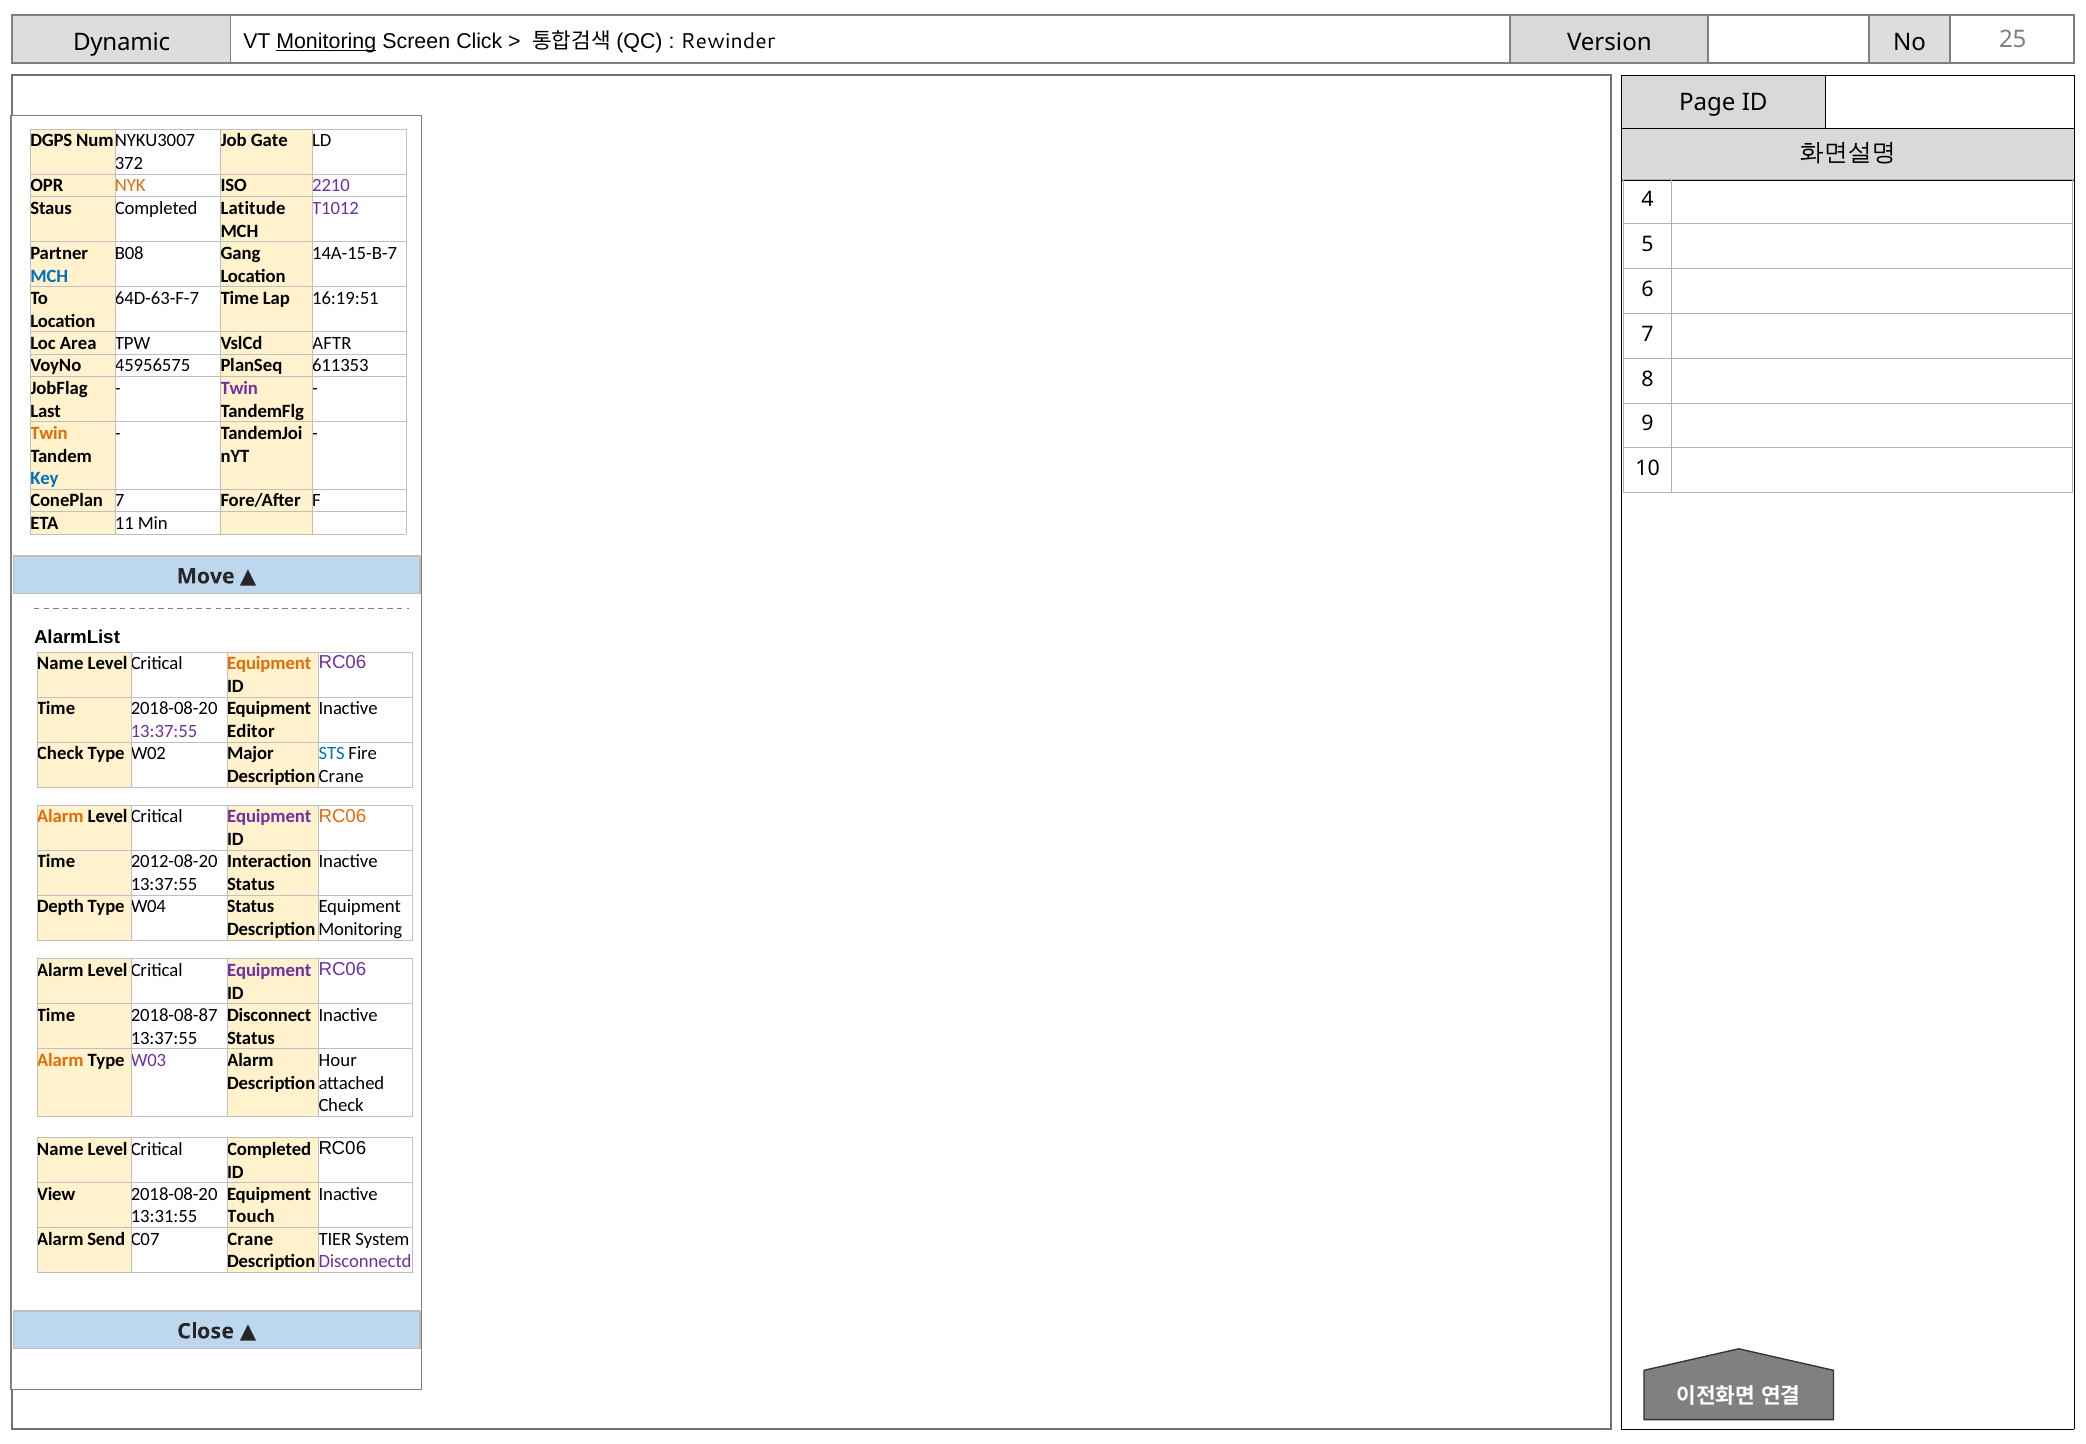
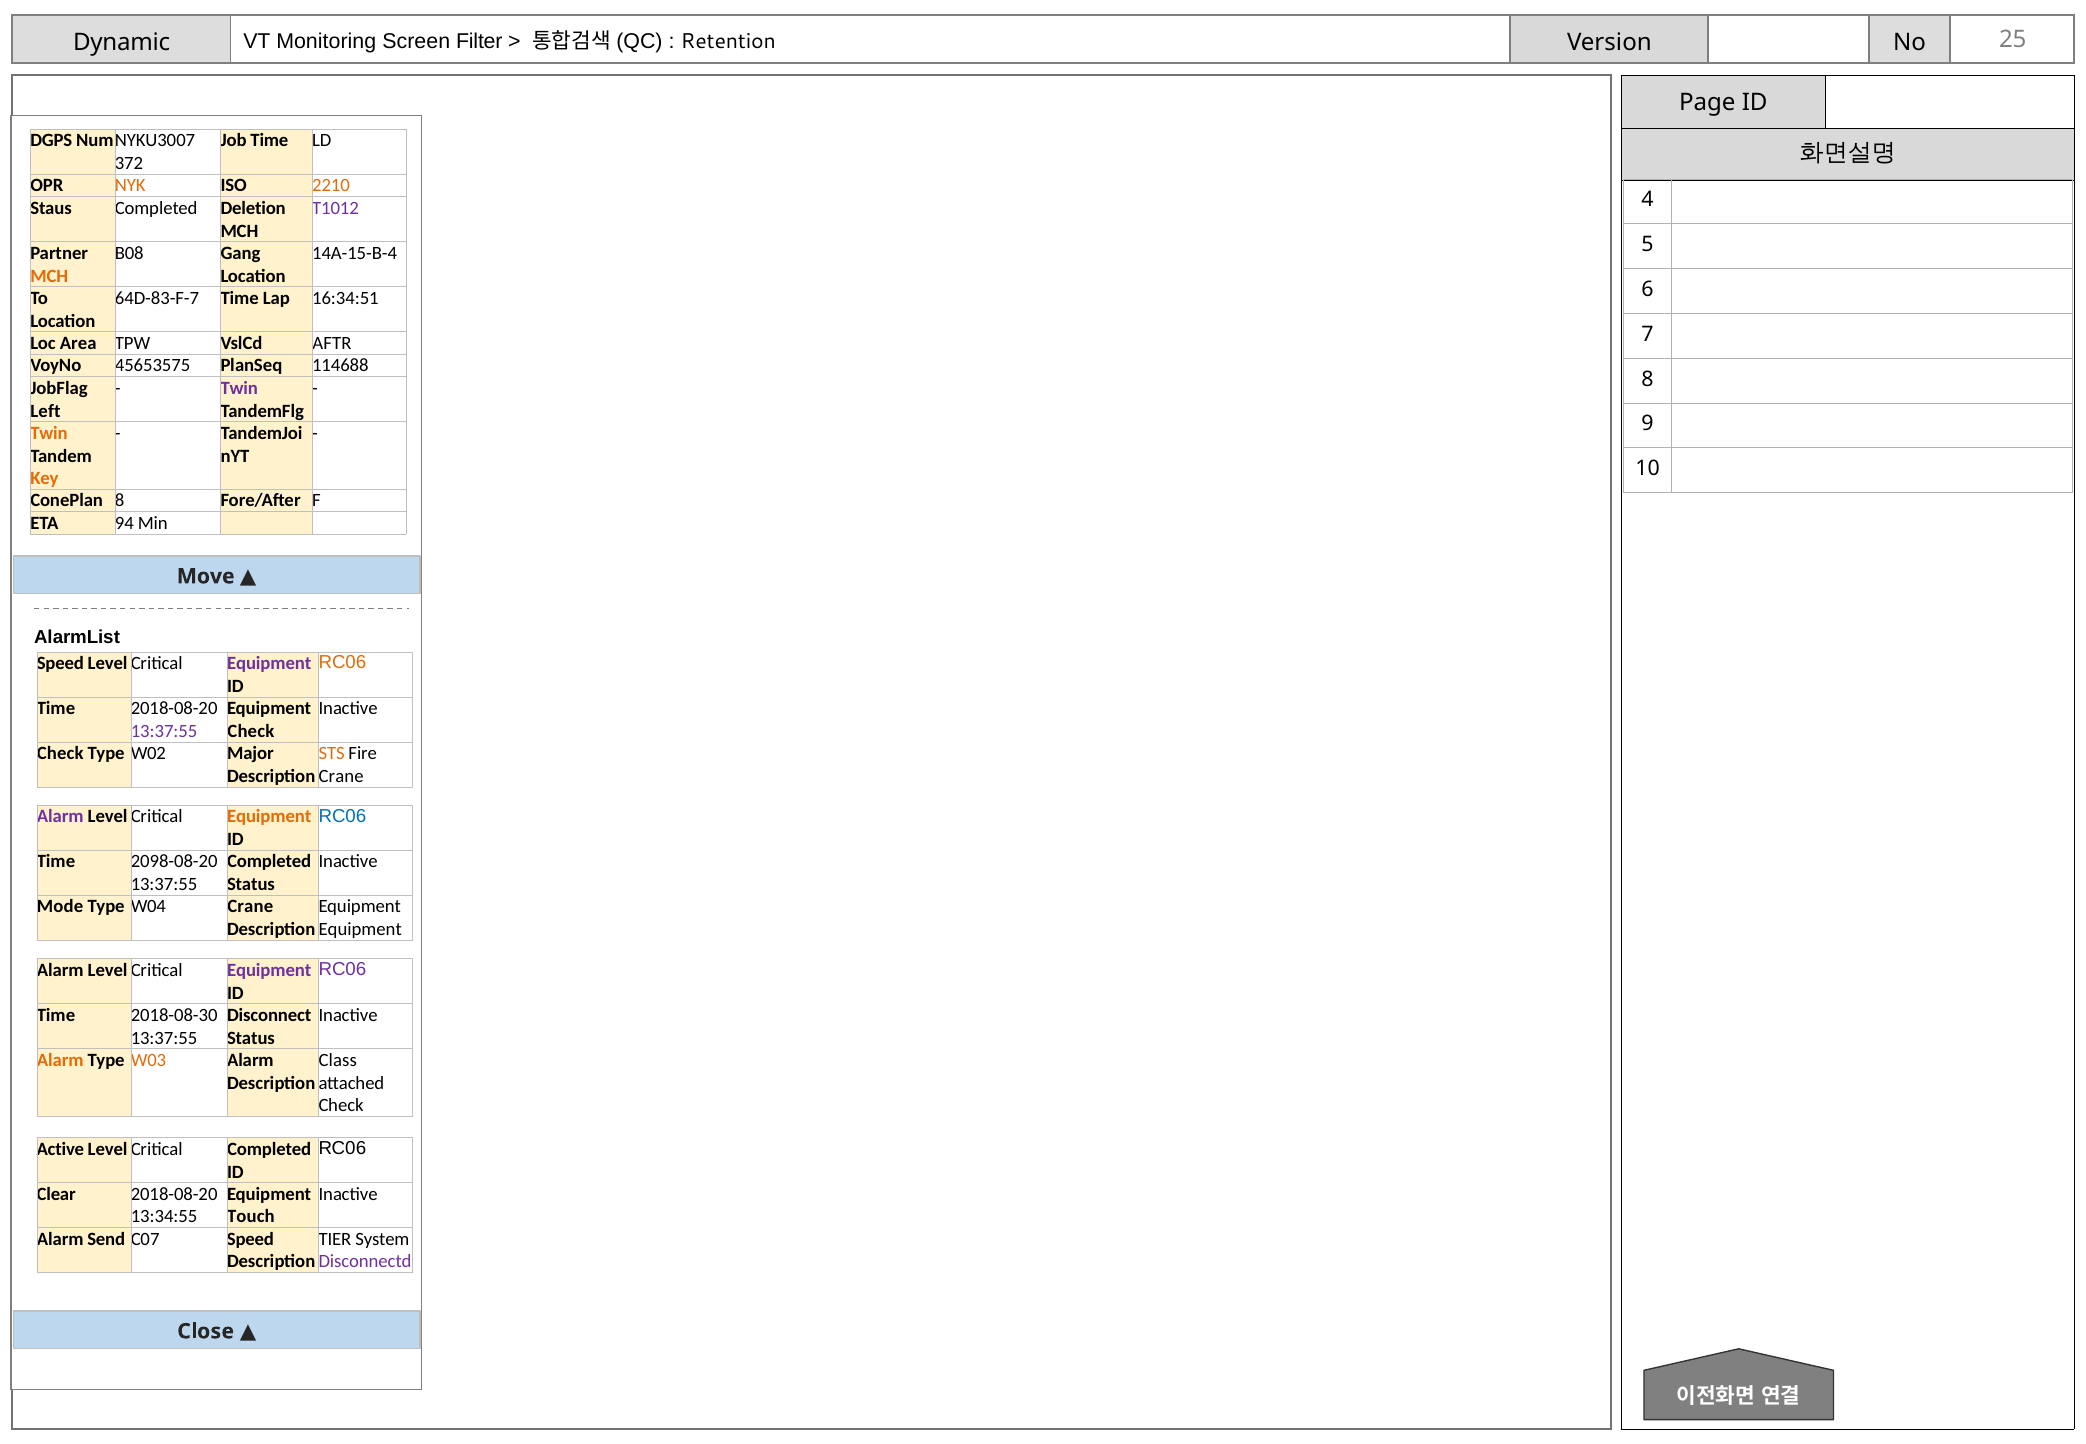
Monitoring underline: present -> none (326, 41)
Click: Click -> Filter (479, 41)
Rewinder: Rewinder -> Retention (728, 41)
Job Gate: Gate -> Time (269, 141)
2210 colour: purple -> orange (331, 186)
Latitude: Latitude -> Deletion (253, 208)
14A-15-B-7: 14A-15-B-7 -> 14A-15-B-4 (355, 253)
MCH colour: blue -> orange (49, 276)
64D-63-F-7: 64D-63-F-7 -> 64D-83-F-7 (157, 298)
16:19:51: 16:19:51 -> 16:34:51 (345, 298)
45956575: 45956575 -> 45653575 (153, 366)
611353: 611353 -> 114688 (340, 366)
Last: Last -> Left (45, 411)
Key colour: blue -> orange (44, 479)
ConePlan 7: 7 -> 8 (120, 500)
11: 11 -> 94 (124, 523)
RC06 colour: purple -> orange (342, 663)
Name: Name -> Speed (60, 664)
Equipment colour: orange -> purple (269, 664)
Editor: Editor -> Check (251, 731)
STS colour: blue -> orange (332, 753)
RC06 colour: orange -> blue (342, 816)
Alarm colour: orange -> purple (60, 817)
Equipment colour: purple -> orange (269, 817)
2012-08-20: 2012-08-20 -> 2098-08-20 (174, 862)
Interaction: Interaction -> Completed (269, 862)
Depth: Depth -> Mode (60, 907)
W04 Status: Status -> Crane (250, 907)
Monitoring: Monitoring -> Equipment (360, 930)
2018-08-87: 2018-08-87 -> 2018-08-30 (174, 1015)
W03 colour: purple -> orange (148, 1060)
Hour: Hour -> Class (338, 1060)
Name: Name -> Active (60, 1149)
View: View -> Clear (56, 1194)
13:31:55: 13:31:55 -> 13:34:55 (164, 1217)
C07 Crane: Crane -> Speed (250, 1239)
